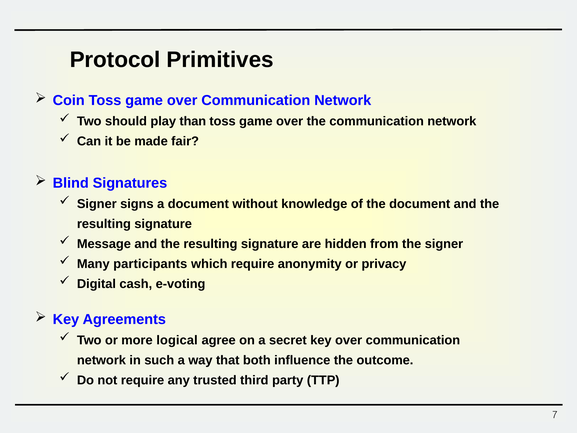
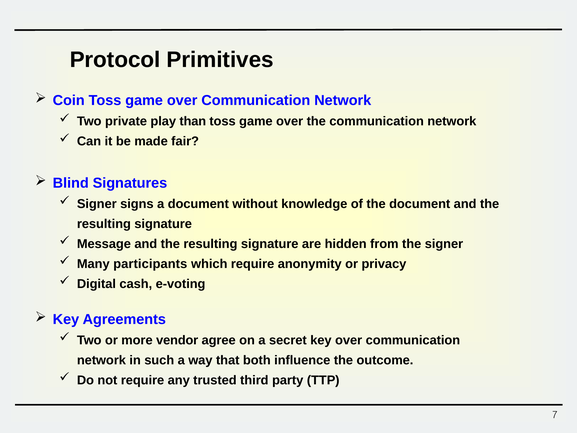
should: should -> private (126, 121)
logical: logical -> vendor (177, 340)
